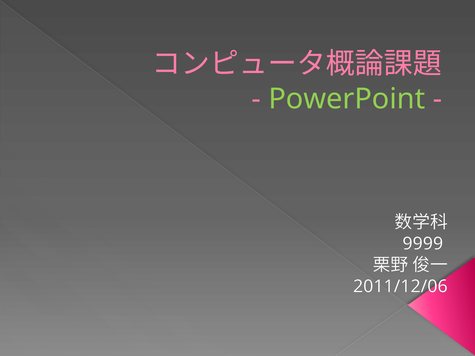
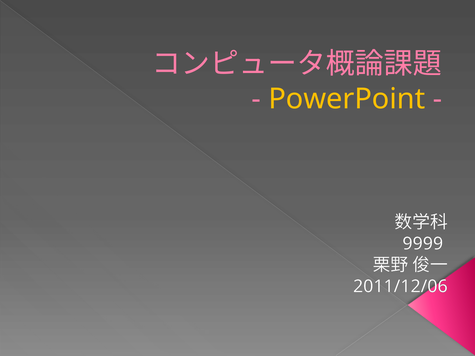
PowerPoint colour: light green -> yellow (347, 99)
